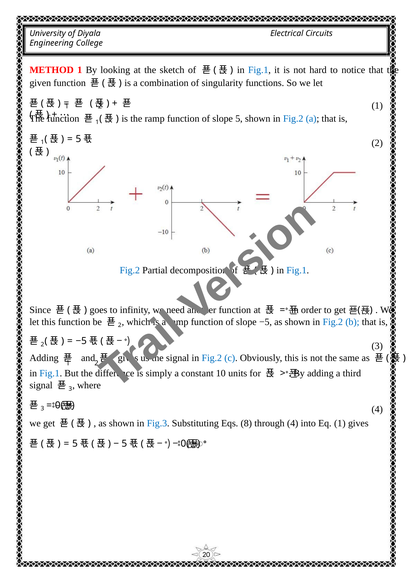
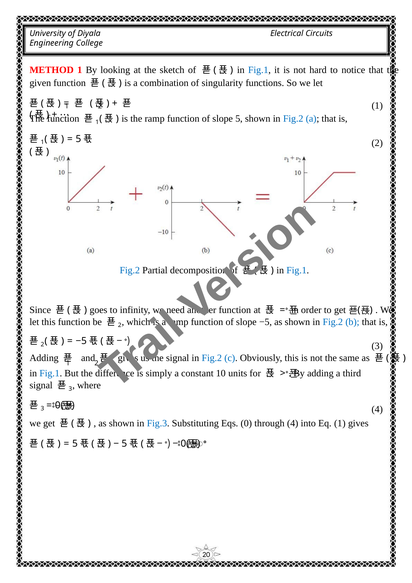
8: 8 -> 0 (246, 423)
